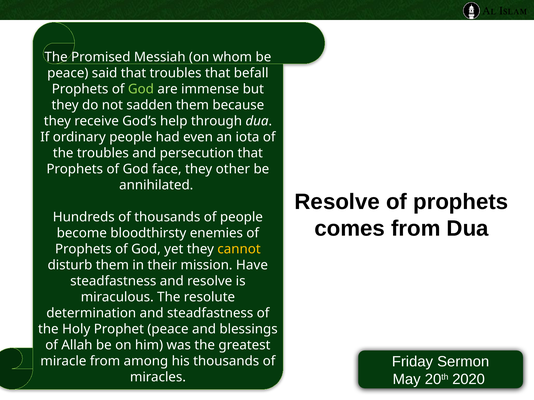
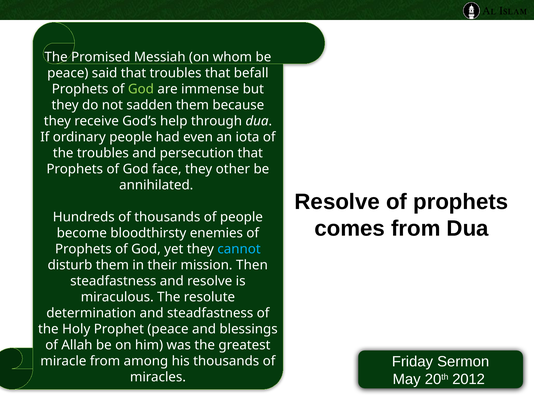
cannot colour: yellow -> light blue (239, 250)
Have: Have -> Then (252, 266)
2020: 2020 -> 2012 (469, 380)
